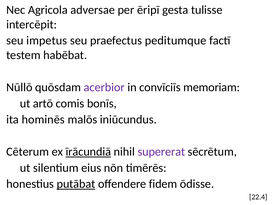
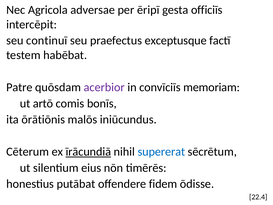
tulisse: tulisse -> officiīs (207, 10)
impetus: impetus -> continuī (47, 41)
peditumque: peditumque -> exceptusque (176, 41)
Nūllō: Nūllō -> Patre (19, 87)
hominēs: hominēs -> ōrātiōnis (43, 119)
supererat colour: purple -> blue (161, 152)
putābat underline: present -> none (76, 184)
